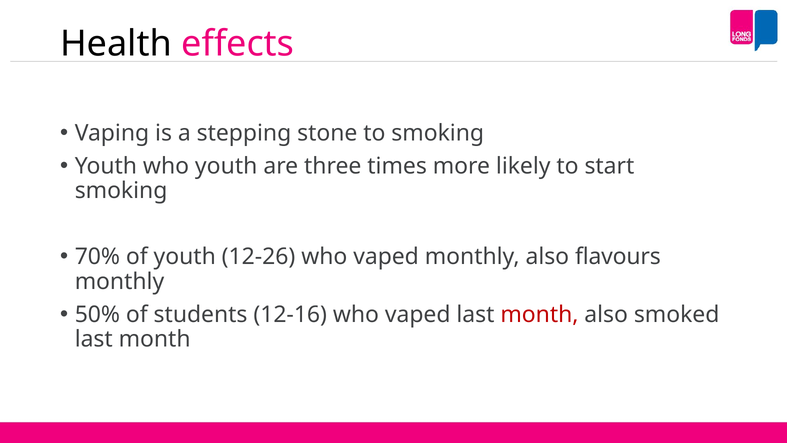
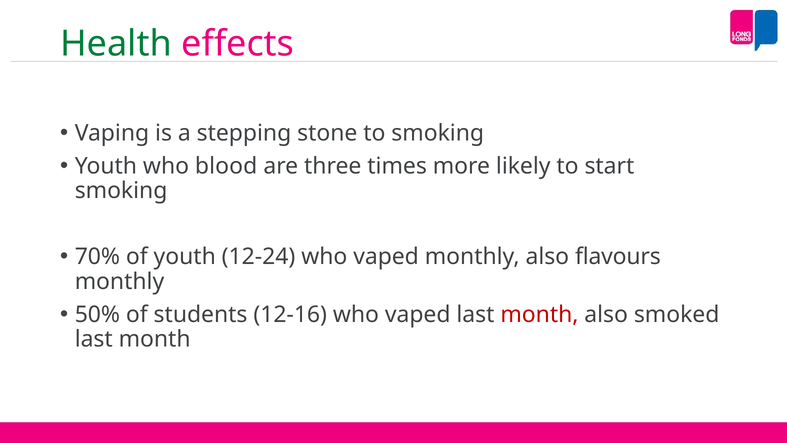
Health colour: black -> green (116, 44)
who youth: youth -> blood (226, 166)
12-26: 12-26 -> 12-24 (259, 257)
